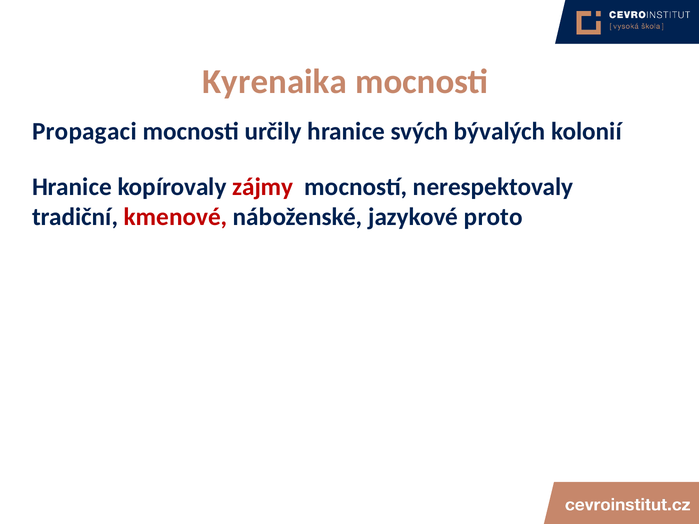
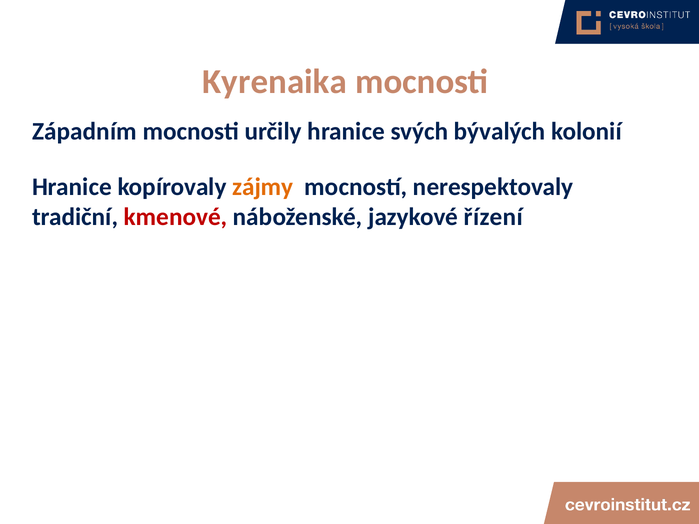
Propagaci: Propagaci -> Západním (84, 131)
zájmy colour: red -> orange (263, 187)
proto: proto -> řízení (493, 217)
